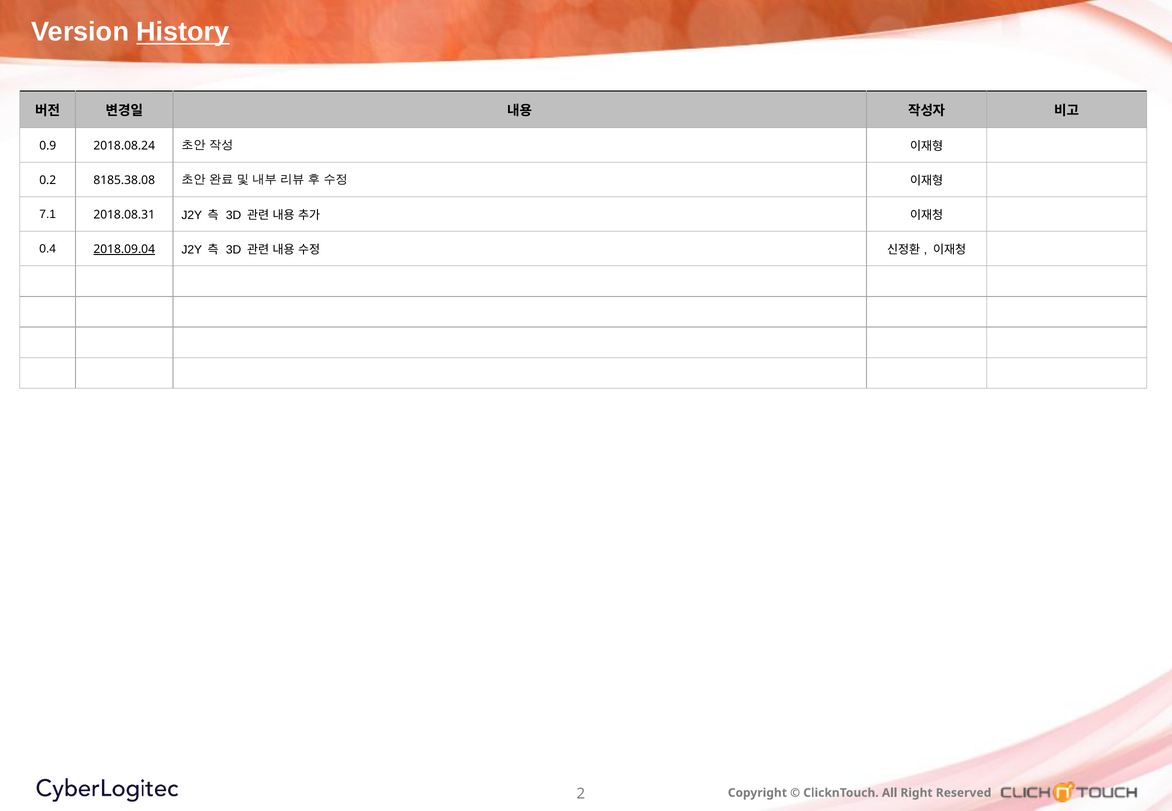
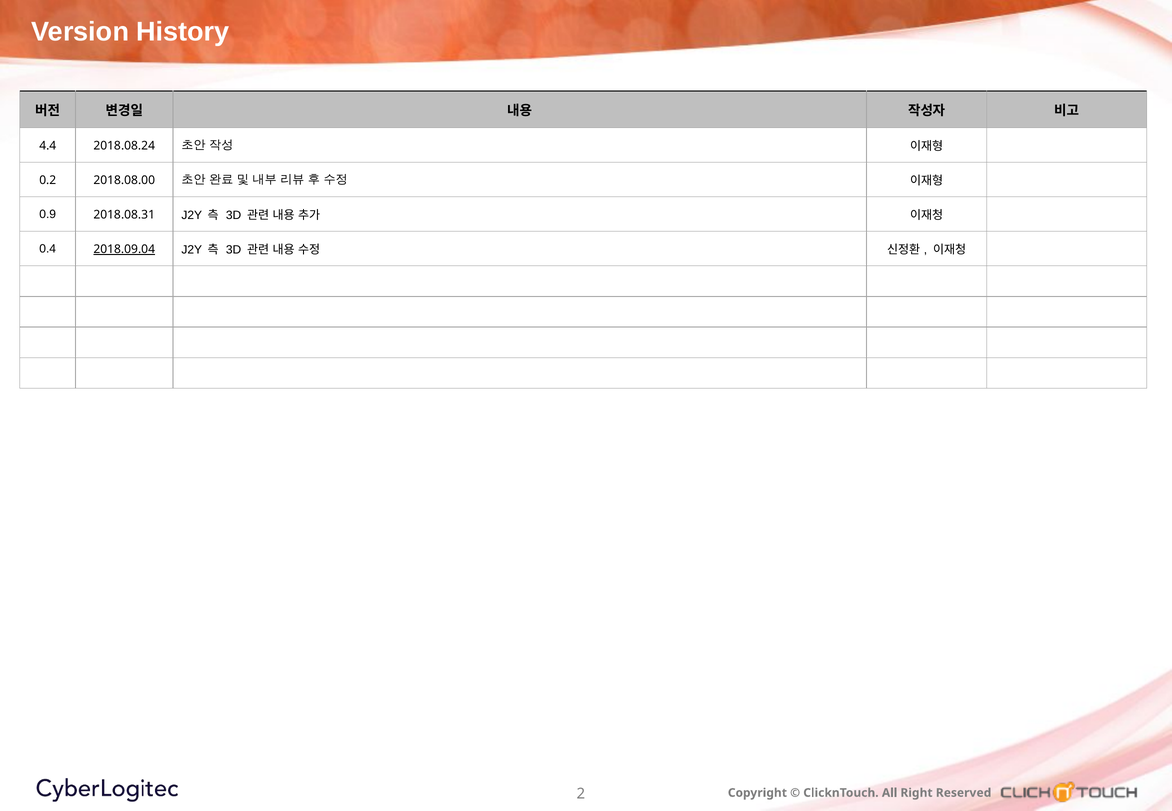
History underline: present -> none (183, 32)
0.9: 0.9 -> 4.4 (48, 146)
8185.38.08: 8185.38.08 -> 2018.08.00 (124, 180)
7.1: 7.1 -> 0.9 (48, 214)
